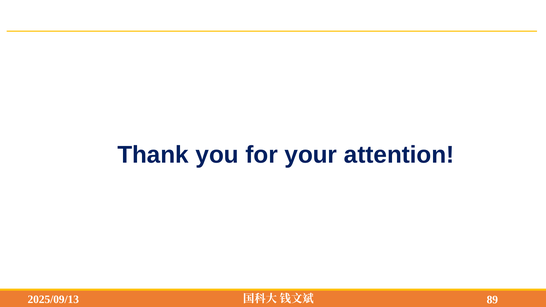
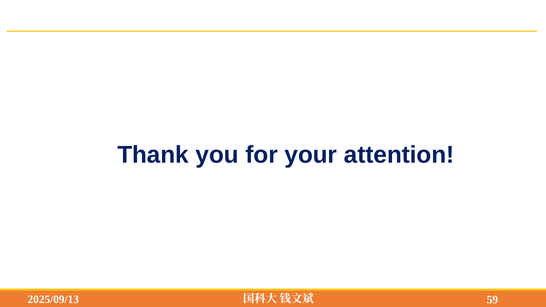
89: 89 -> 59 (492, 300)
